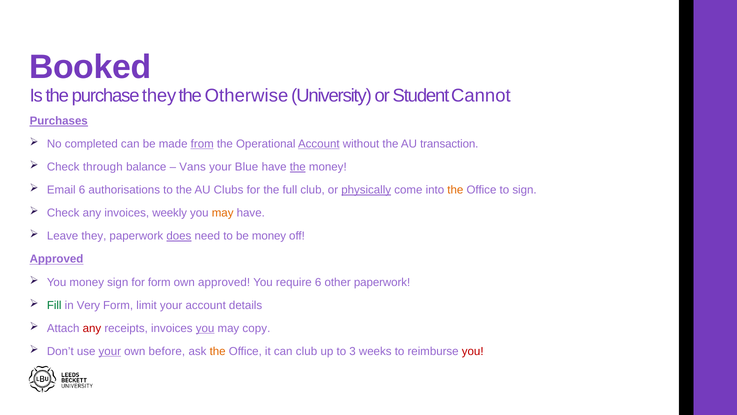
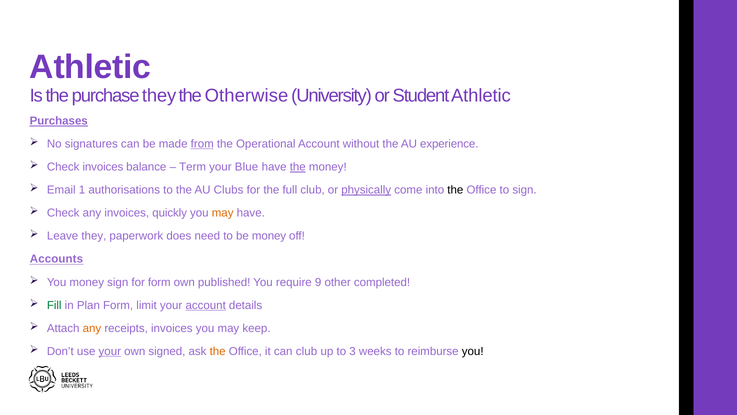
Booked: Booked -> Athletic (90, 67)
Student Cannot: Cannot -> Athletic (481, 95)
completed: completed -> signatures (91, 144)
Account underline: present -> none (319, 144)
transaction: transaction -> experience (449, 144)
Check through: through -> invoices (103, 167)
Vans: Vans -> Term (193, 167)
Email 6: 6 -> 1 (82, 190)
the colour: orange -> black (455, 190)
weekly: weekly -> quickly (170, 213)
does underline: present -> none (179, 236)
Approved: Approved -> Accounts (56, 259)
own approved: approved -> published (224, 282)
require 6: 6 -> 9 (318, 282)
other paperwork: paperwork -> completed (382, 282)
Very: Very -> Plan (88, 305)
account underline: none -> present (206, 305)
any colour: red -> orange (92, 328)
you underline: present -> none (205, 328)
copy: copy -> keep (257, 328)
before: before -> signed (167, 351)
you colour: red -> black (473, 351)
